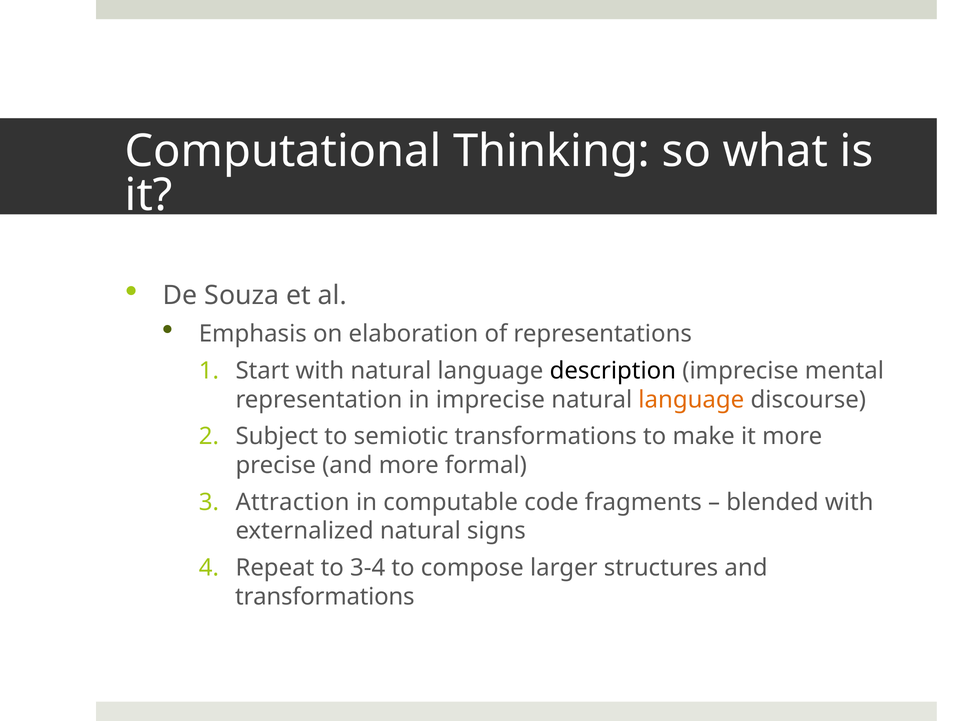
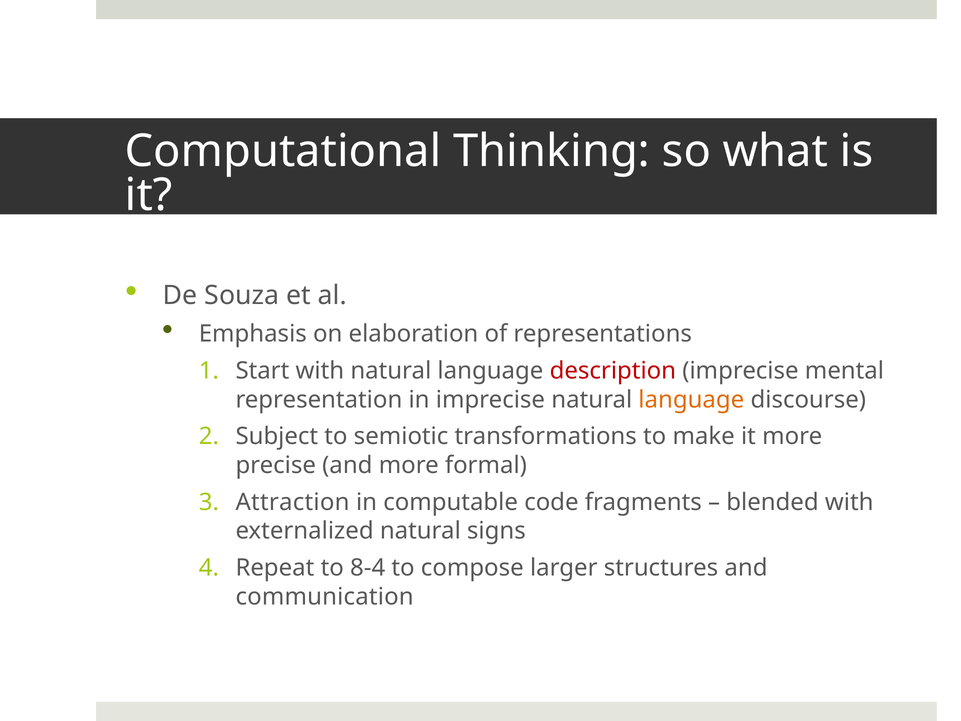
description colour: black -> red (613, 371)
3-4: 3-4 -> 8-4 (368, 568)
transformations: transformations -> communication (325, 596)
